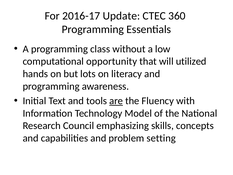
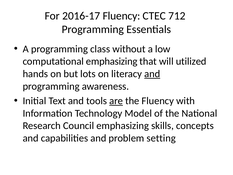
2016-17 Update: Update -> Fluency (121, 16)
360: 360 -> 712 (177, 16)
computational opportunity: opportunity -> emphasizing (112, 61)
and underline: none -> present (152, 74)
